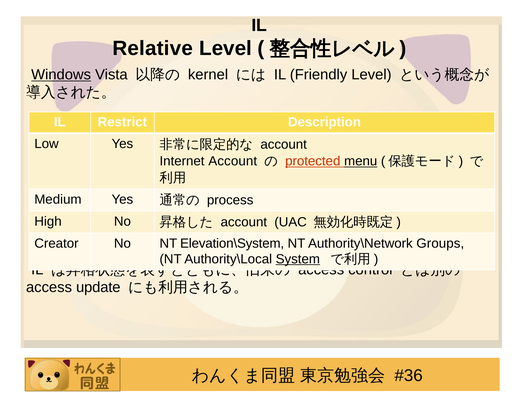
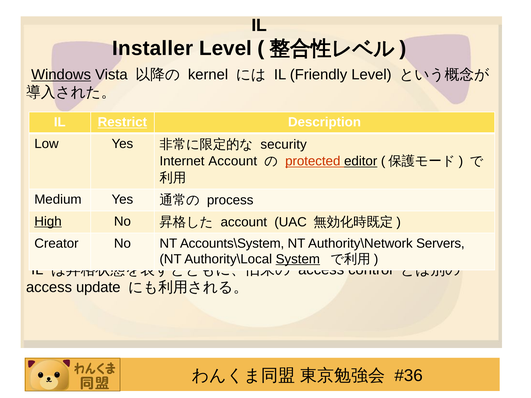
Relative: Relative -> Installer (153, 49)
Restrict underline: none -> present (122, 122)
account: account -> security (284, 145)
menu: menu -> editor (361, 161)
High underline: none -> present (48, 222)
Elevation\System: Elevation\System -> Accounts\System (232, 244)
Groups: Groups -> Servers (440, 244)
